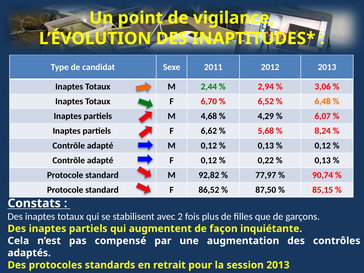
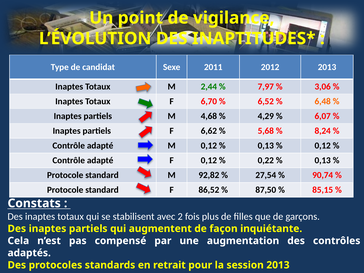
2,94: 2,94 -> 7,97 (266, 87)
77,97: 77,97 -> 27,54 (266, 175)
